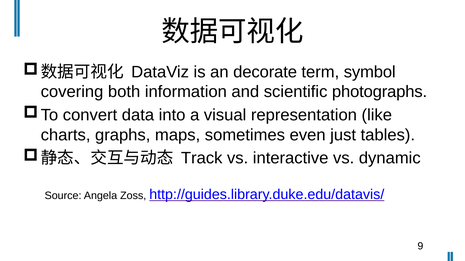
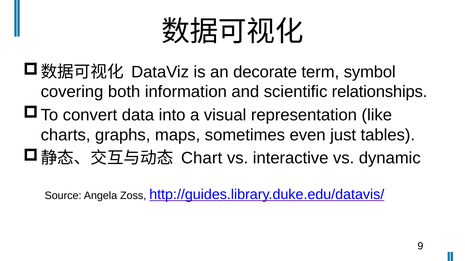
photographs: photographs -> relationships (380, 92)
Track: Track -> Chart (202, 158)
